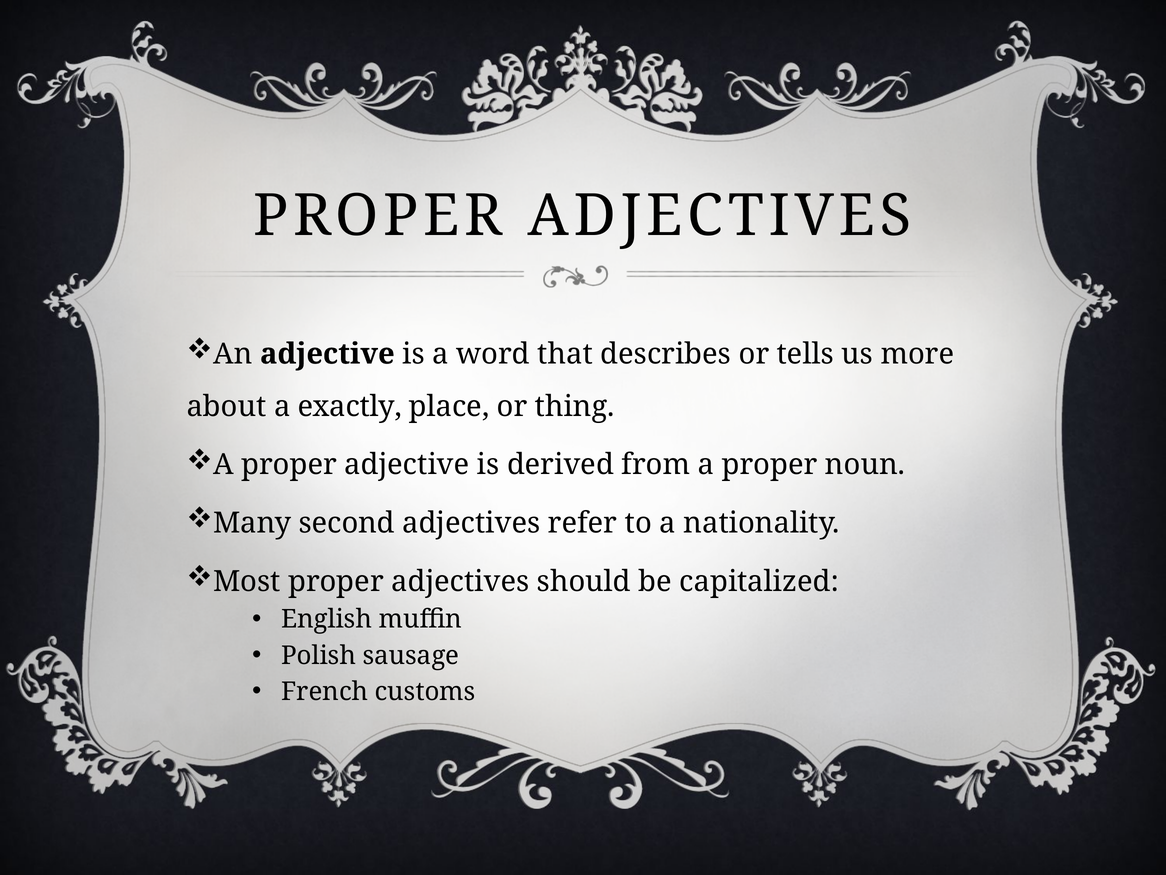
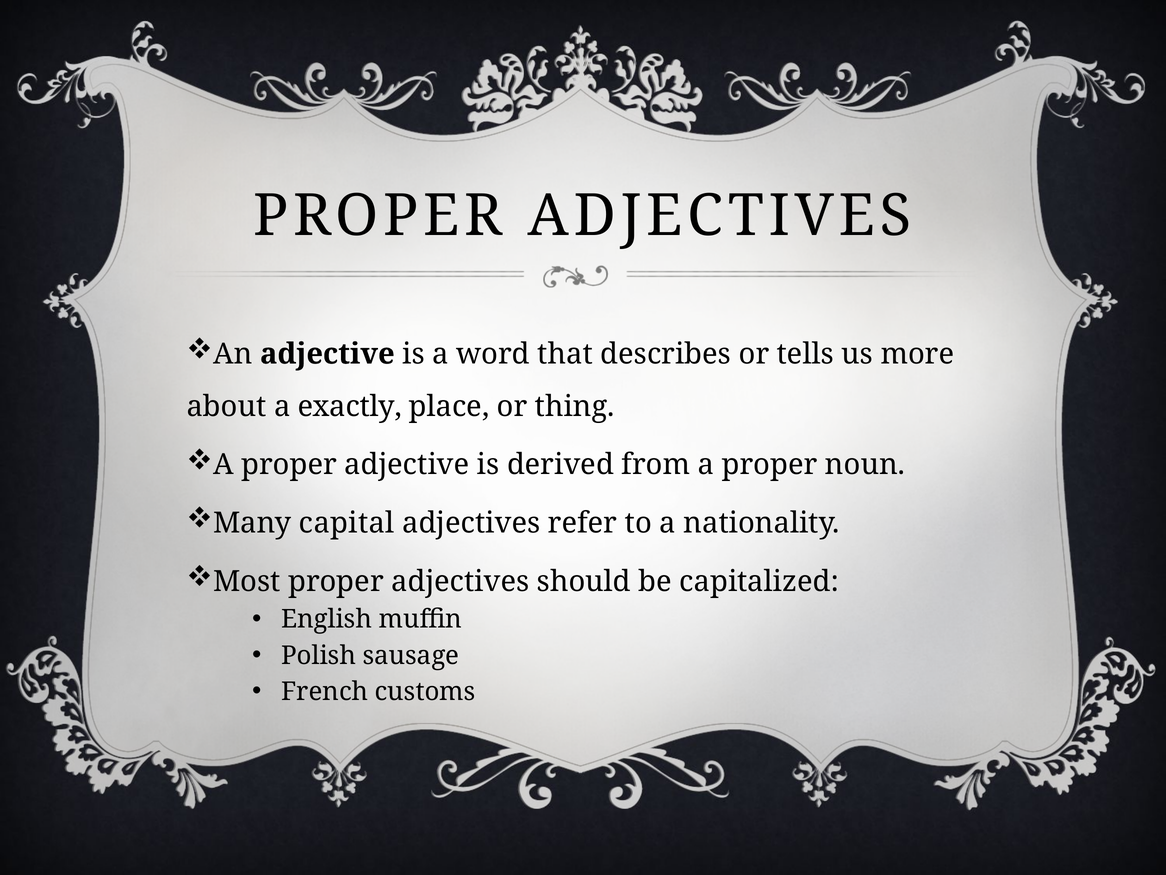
second: second -> capital (347, 523)
